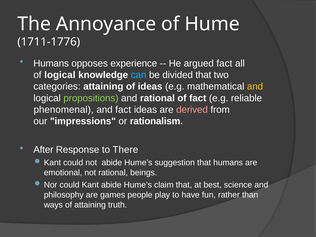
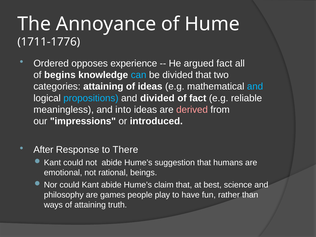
Humans: Humans -> Ordered (51, 63)
of logical: logical -> begins (60, 75)
and colour: yellow -> light blue (255, 86)
propositions colour: light green -> light blue (91, 98)
and rational: rational -> divided (157, 98)
phenomenal: phenomenal -> meaningless (64, 110)
and fact: fact -> into (123, 110)
rationalism: rationalism -> introduced (156, 121)
